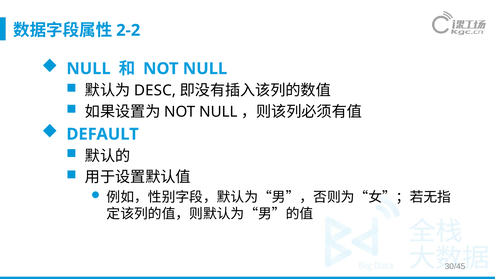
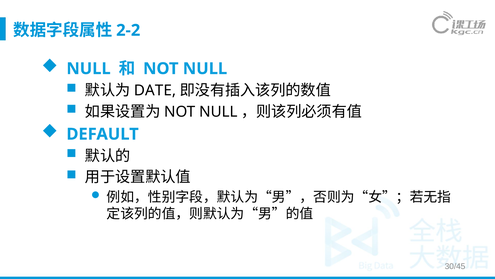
DESC: DESC -> DATE (155, 90)
